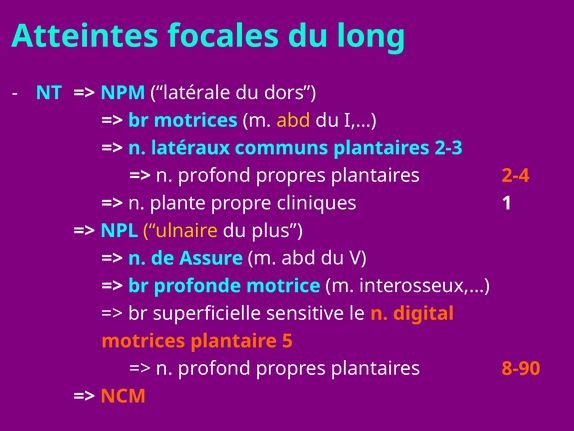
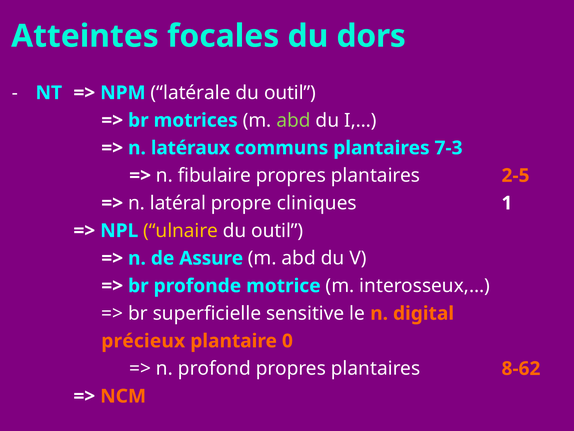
long: long -> dors (371, 36)
dors: dors -> outil (290, 93)
abd colour: yellow -> light green (294, 120)
2-3: 2-3 -> 7-3 (449, 148)
profond: profond -> fibulaire (214, 175)
2-4: 2-4 -> 2-5 (516, 175)
plante: plante -> latéral (178, 203)
plus: plus -> outil (277, 230)
motrices: motrices -> précieux (143, 341)
5: 5 -> 0 (287, 341)
8-90: 8-90 -> 8-62 (521, 368)
